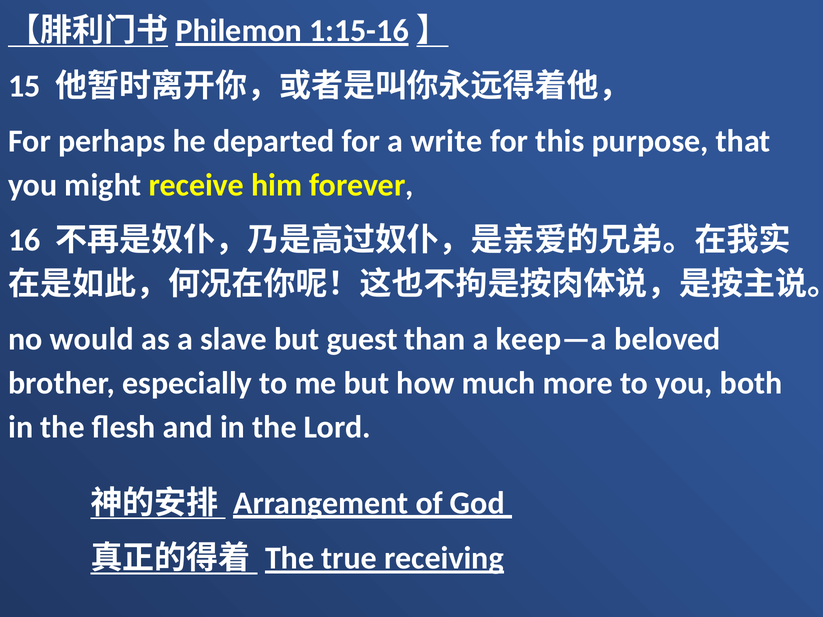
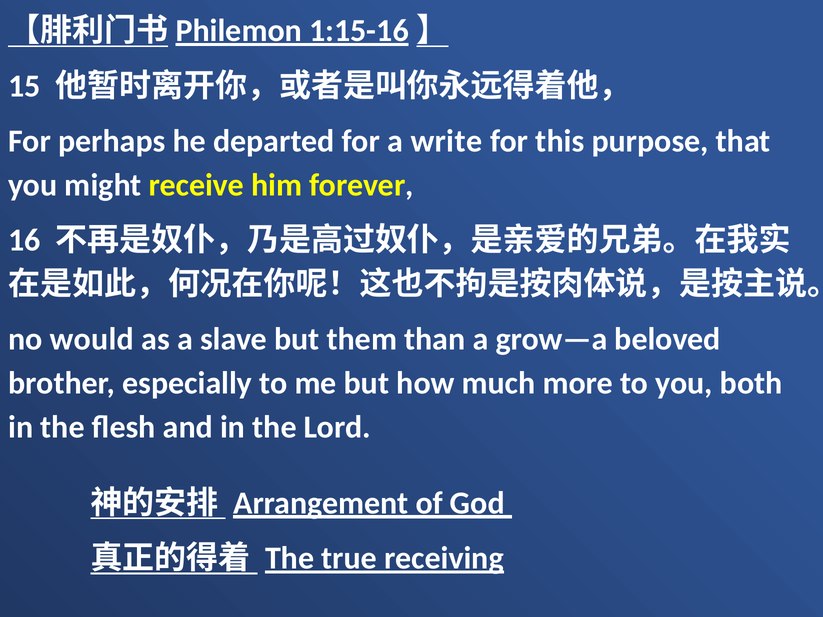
guest: guest -> them (362, 340)
keep—a: keep—a -> grow—a (551, 340)
